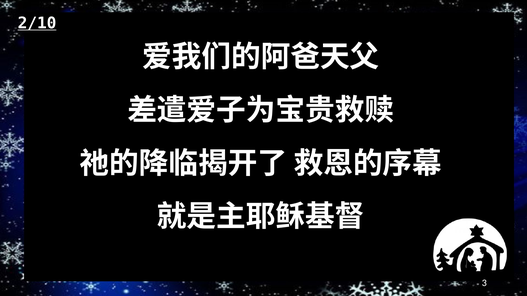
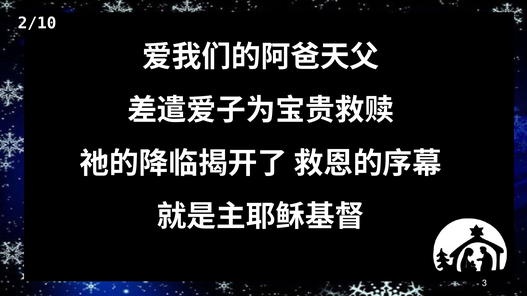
2/10 underline: present -> none (37, 23)
